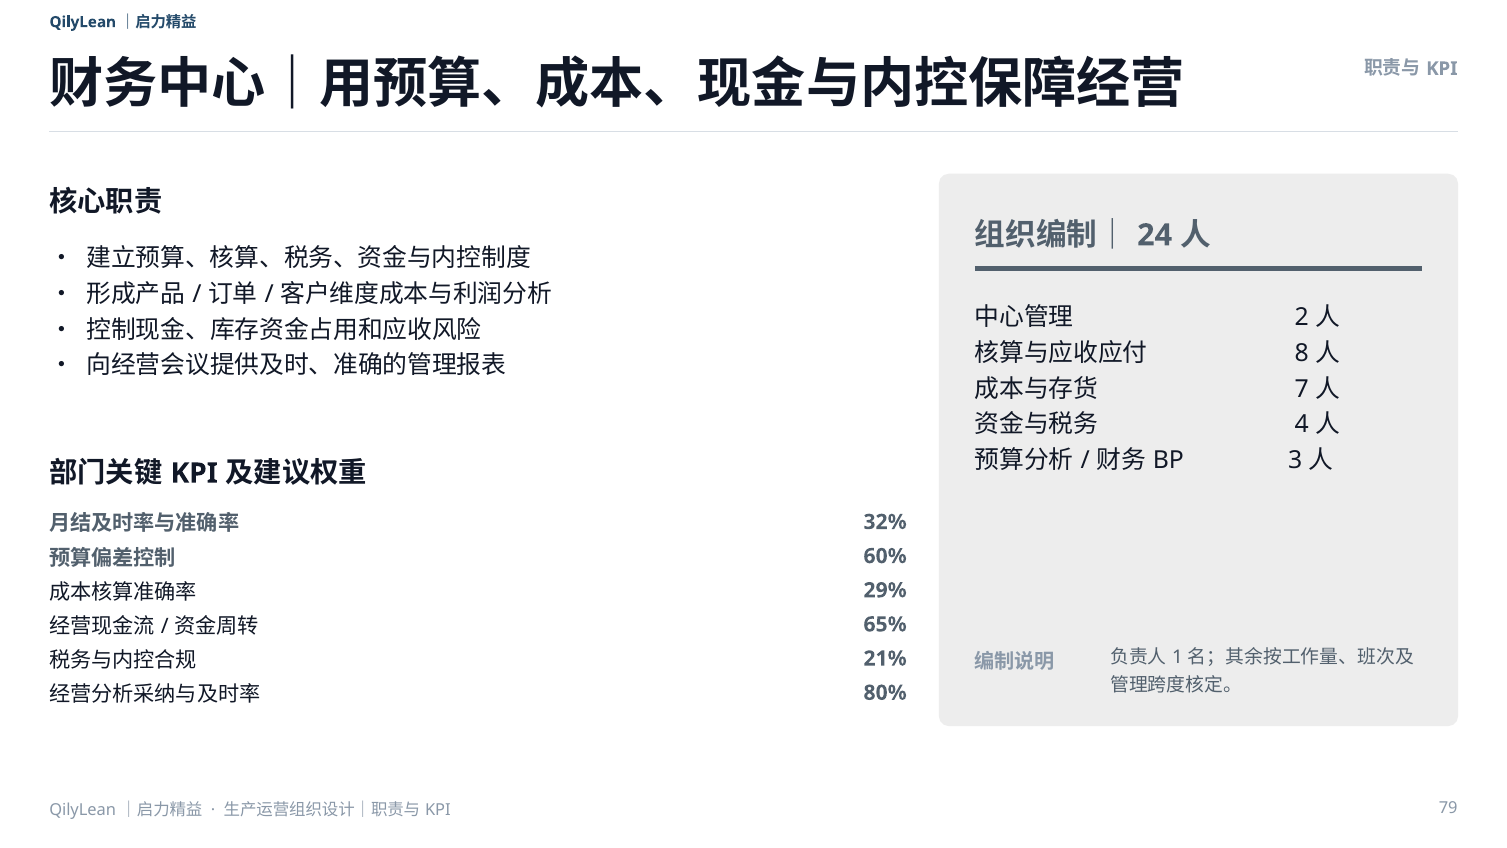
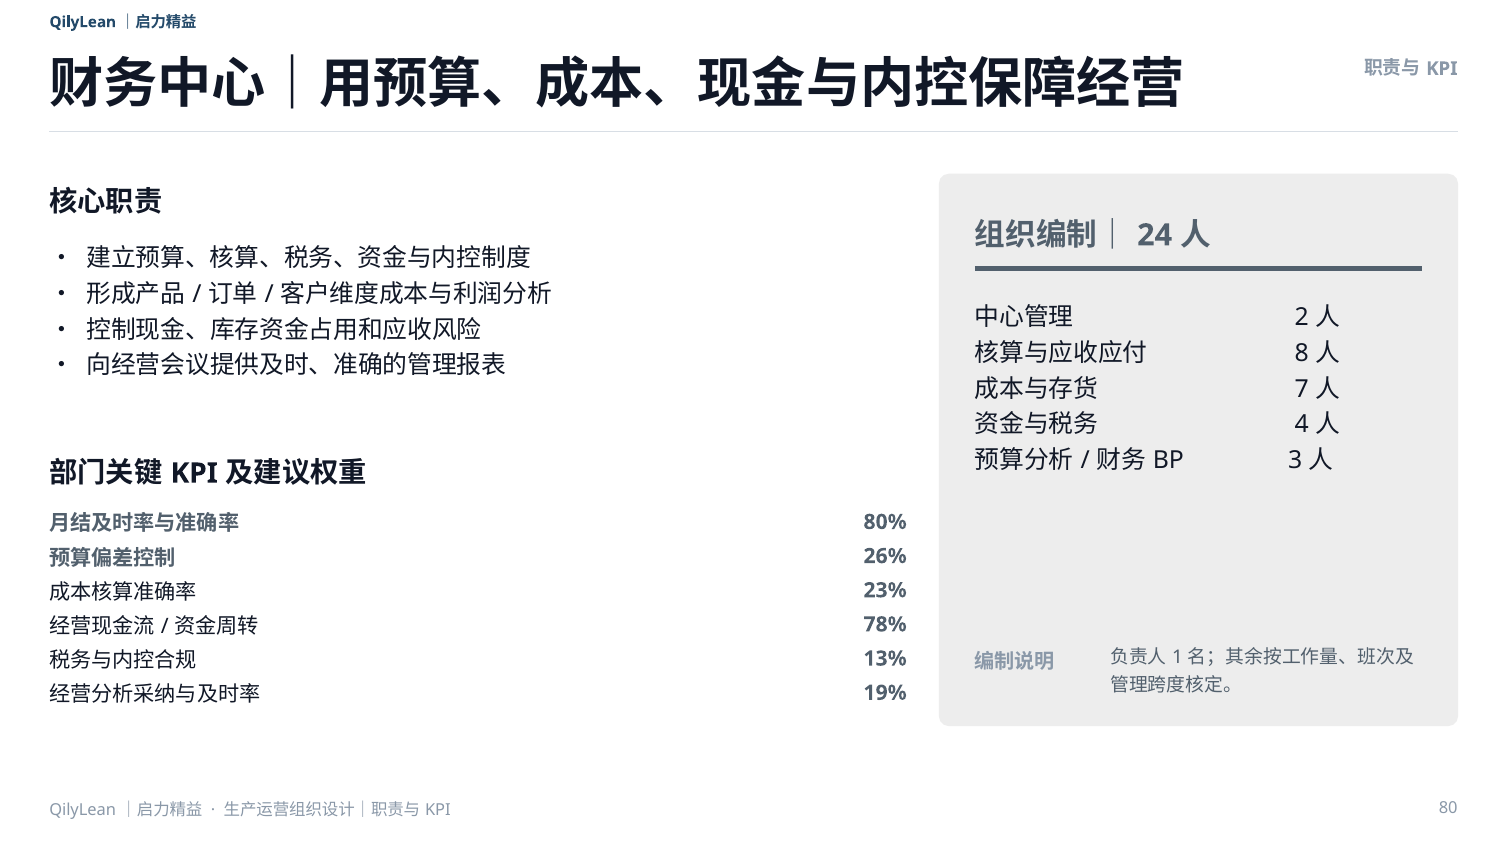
32%: 32% -> 80% (885, 522)
60%: 60% -> 26% (885, 556)
29%: 29% -> 23% (885, 590)
65%: 65% -> 78% (885, 624)
21%: 21% -> 13% (885, 658)
80%: 80% -> 19% (885, 693)
79: 79 -> 80 (1448, 808)
